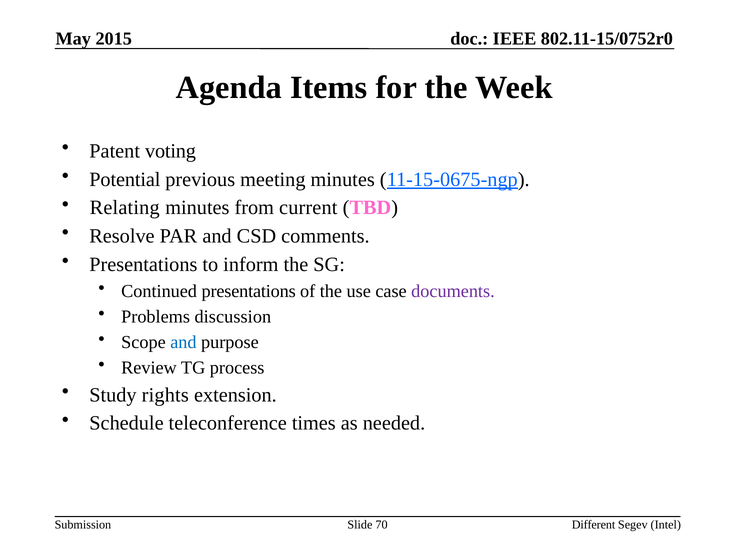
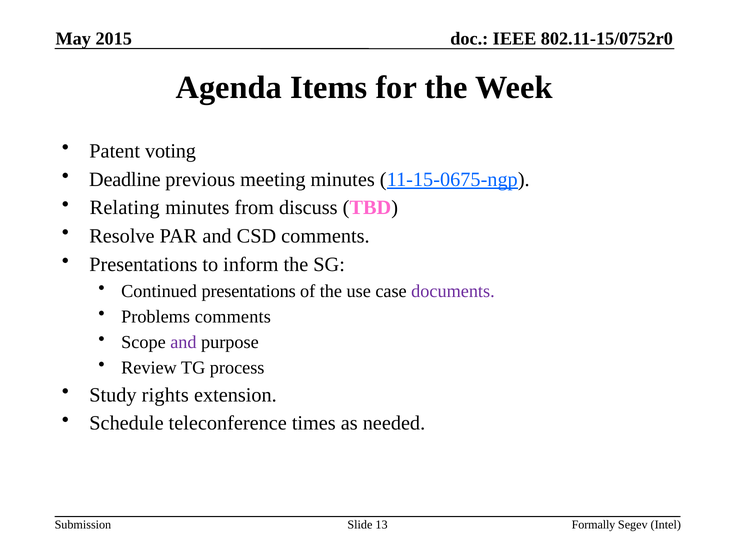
Potential: Potential -> Deadline (125, 179)
current: current -> discuss (308, 208)
Problems discussion: discussion -> comments (233, 316)
and colour: blue -> purple (183, 342)
70: 70 -> 13 (382, 524)
Different: Different -> Formally (594, 524)
